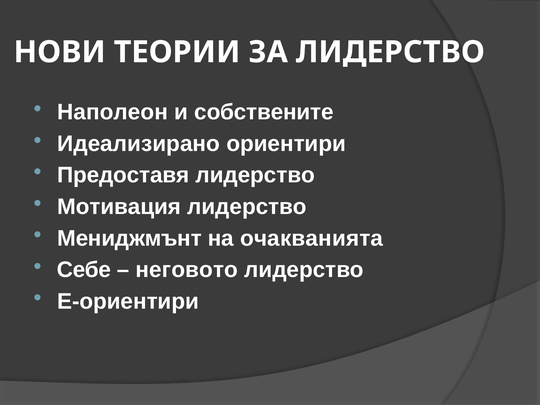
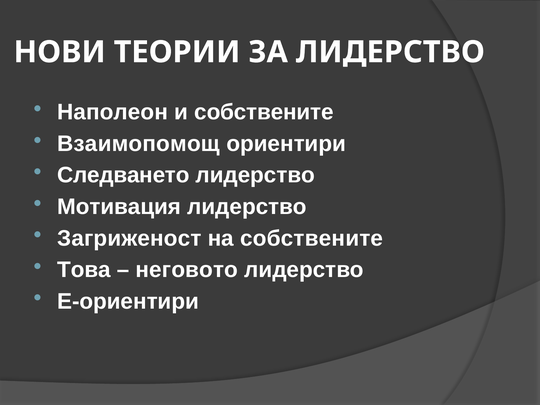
Идеализирано: Идеализирано -> Взаимопомощ (139, 144)
Предоставя: Предоставя -> Следването (123, 175)
Мениджмънт: Мениджмънт -> Загриженост (129, 238)
на очакванията: очакванията -> собствените (312, 238)
Себе: Себе -> Това (84, 270)
